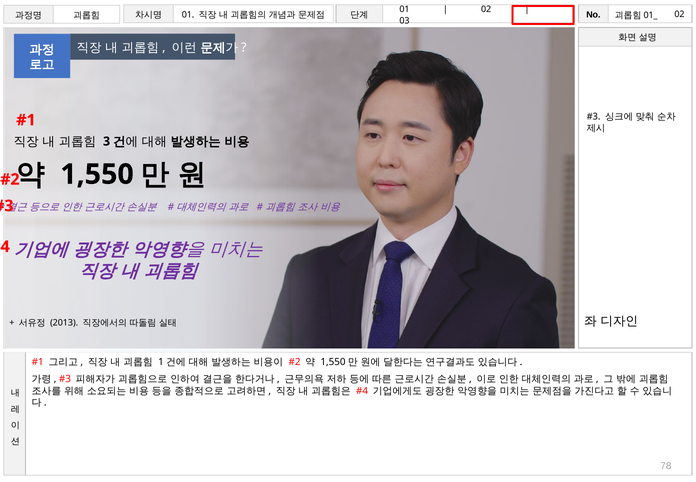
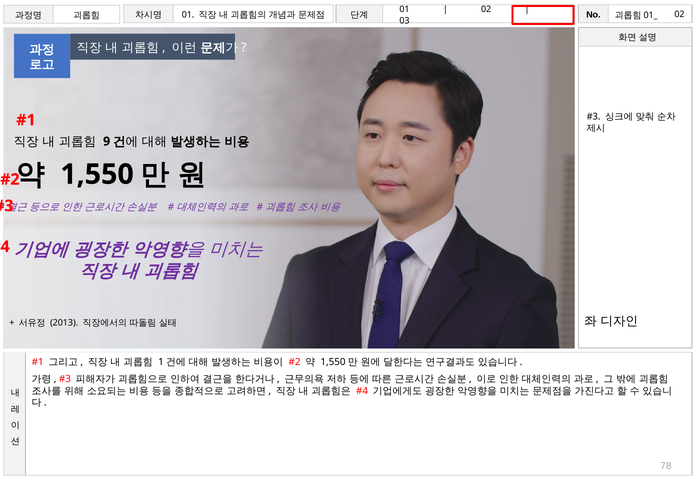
3: 3 -> 9 (107, 141)
